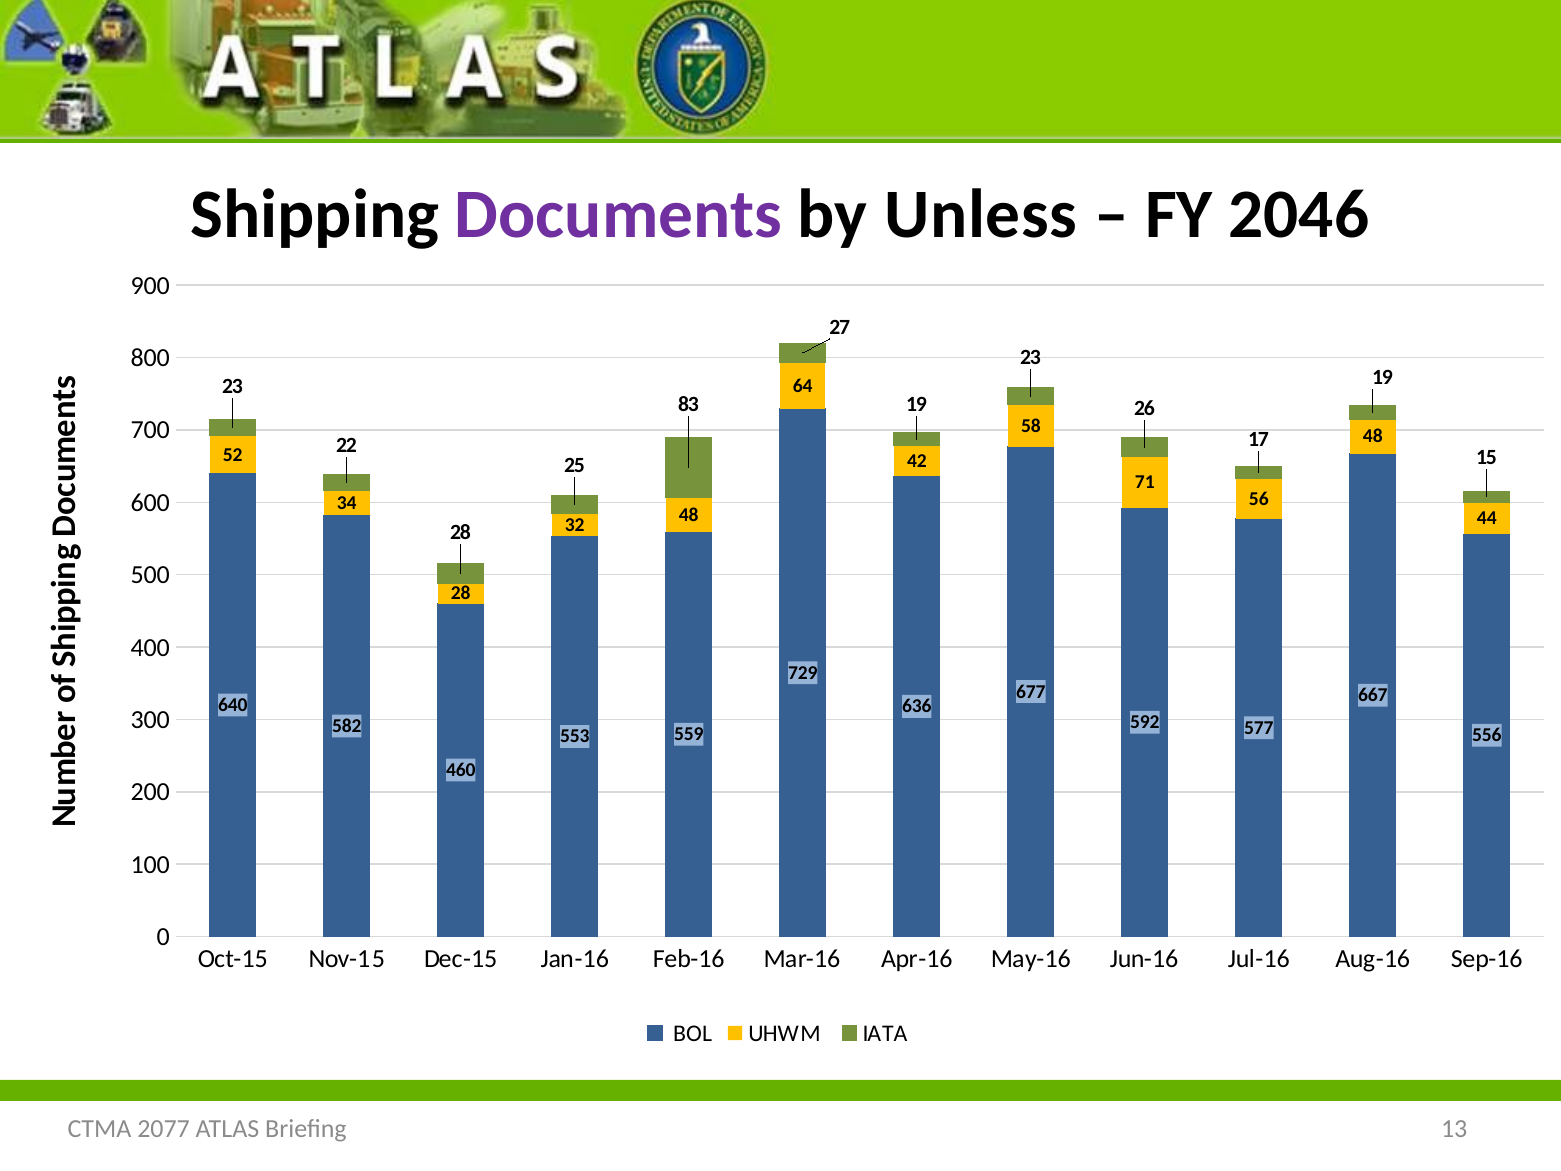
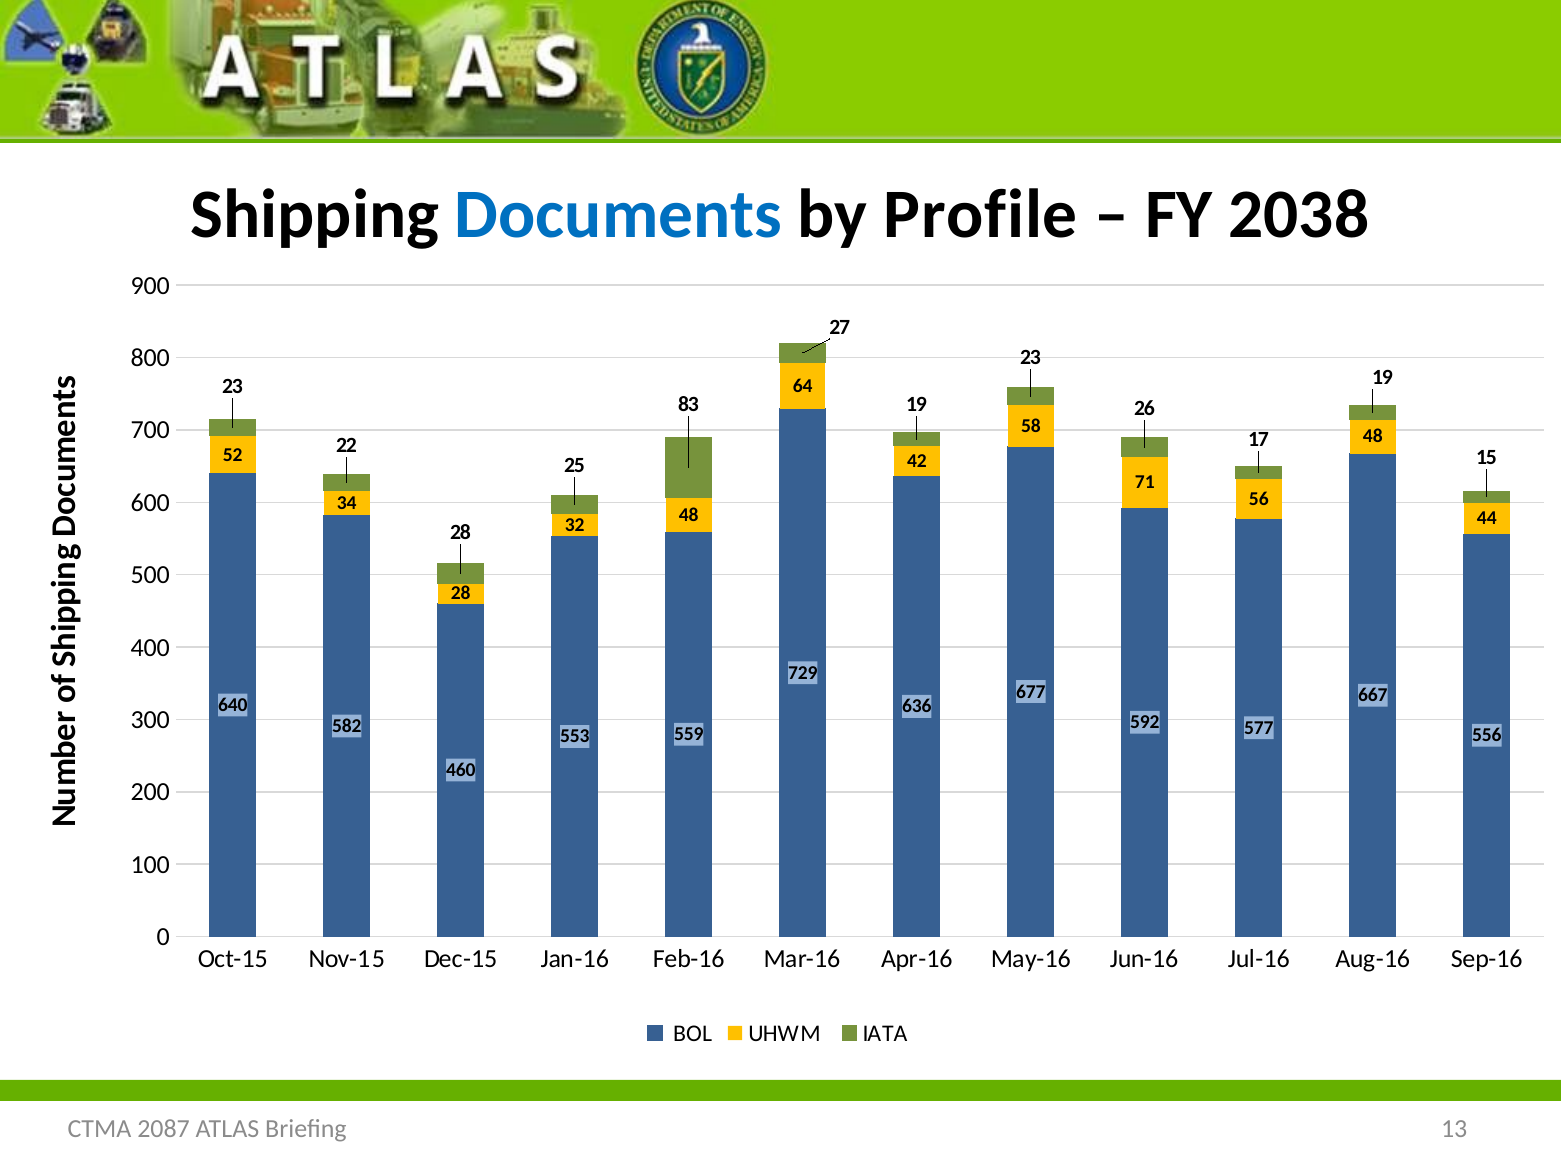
Documents colour: purple -> blue (618, 215)
Unless: Unless -> Profile (981, 215)
2046: 2046 -> 2038 (1299, 215)
2077: 2077 -> 2087 (164, 1128)
